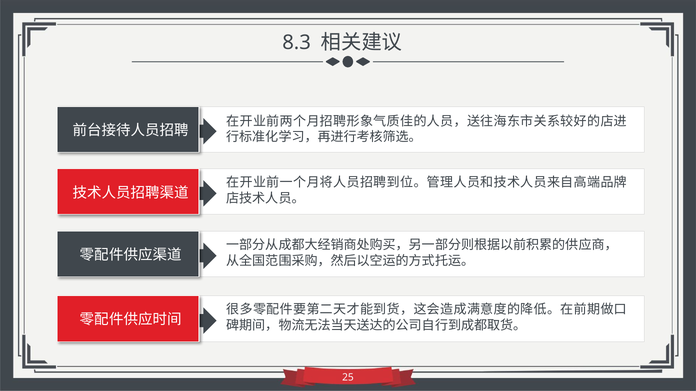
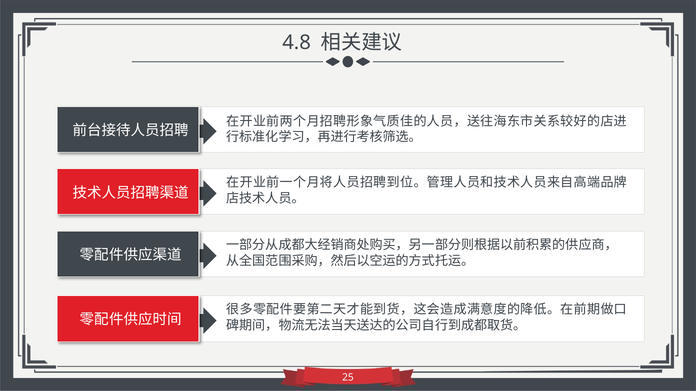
8.3: 8.3 -> 4.8 (297, 43)
